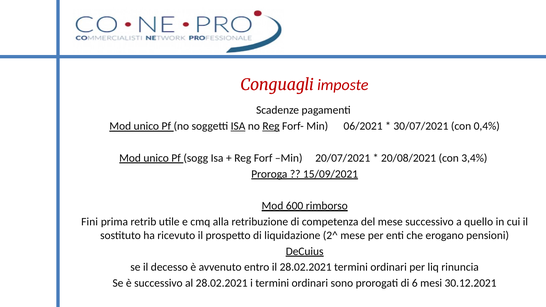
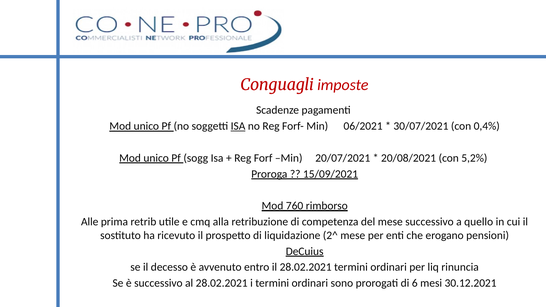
Reg underline: present -> none (271, 126)
3,4%: 3,4% -> 5,2% (474, 158)
600: 600 -> 760 (295, 206)
Fini: Fini -> Alle (90, 222)
